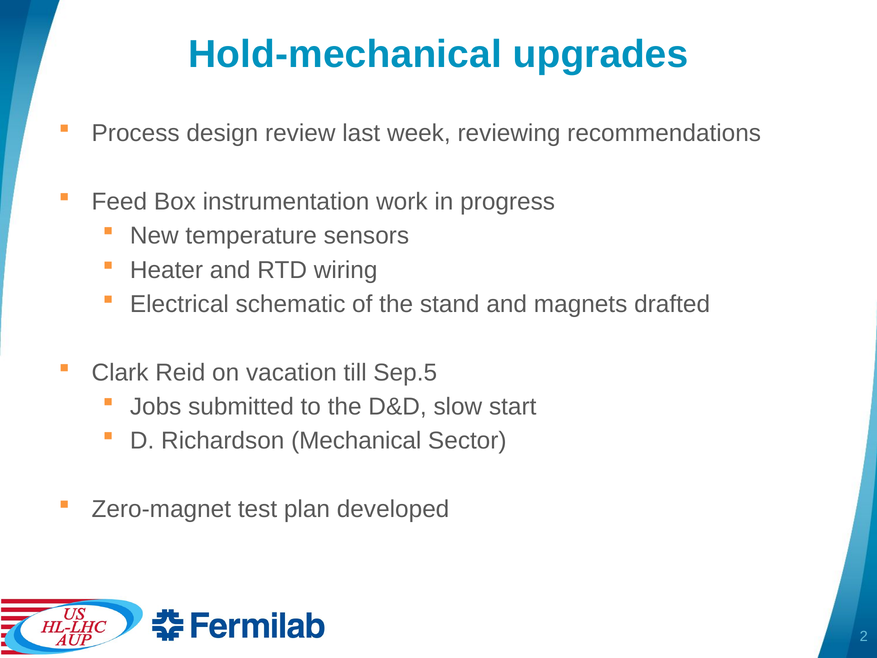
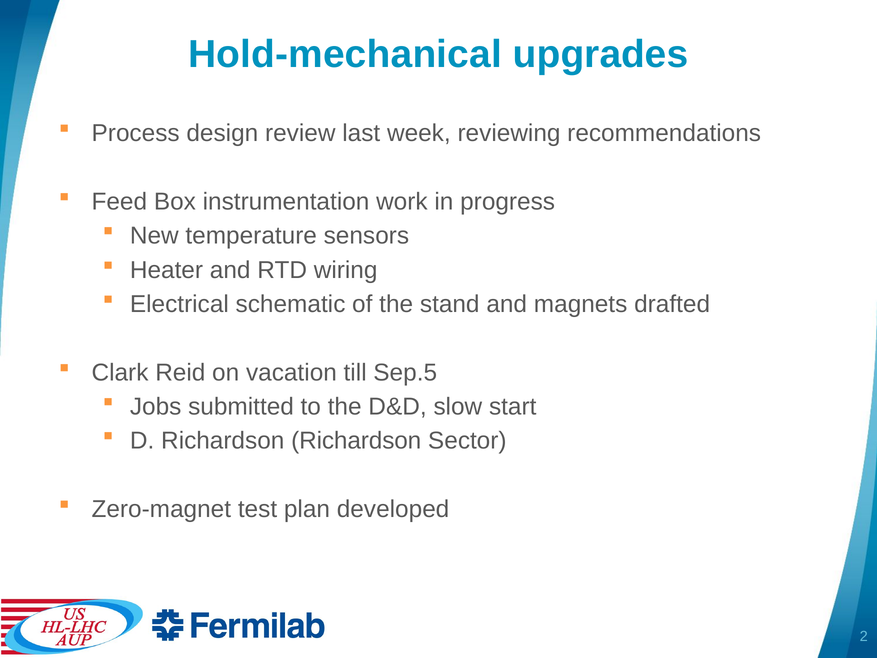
Richardson Mechanical: Mechanical -> Richardson (356, 441)
